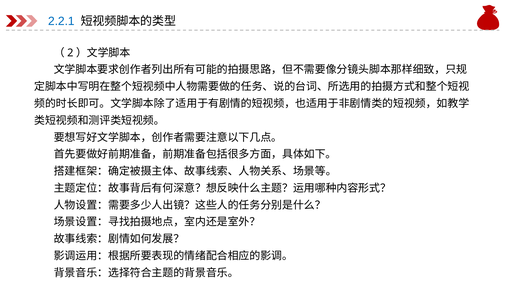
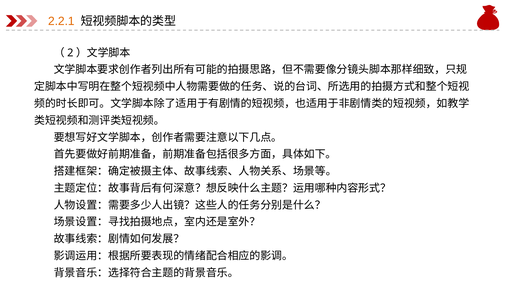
2.2.1 colour: blue -> orange (61, 21)
